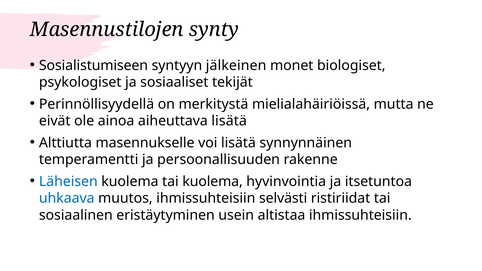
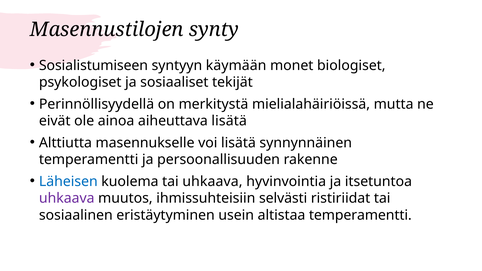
jälkeinen: jälkeinen -> käymään (236, 65)
tai kuolema: kuolema -> uhkaava (212, 181)
uhkaava colour: blue -> purple (67, 198)
altistaa ihmissuhteisiin: ihmissuhteisiin -> temperamentti (360, 215)
